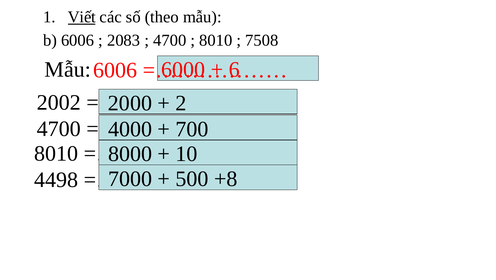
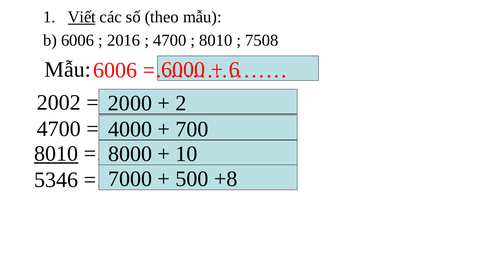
2083: 2083 -> 2016 (124, 40)
8010 underline: none -> present (56, 153)
4498: 4498 -> 5346 (56, 180)
